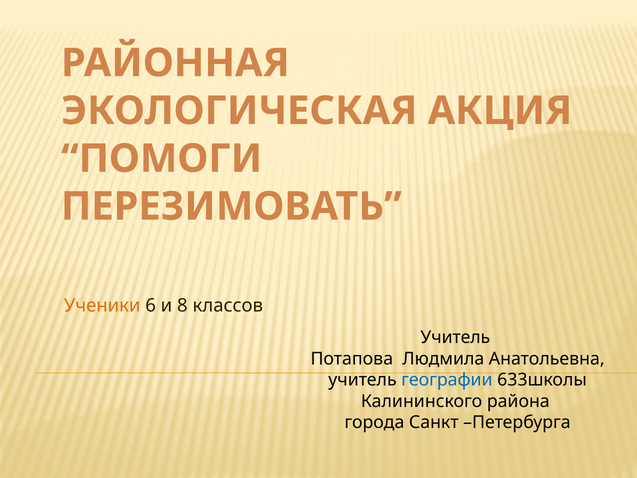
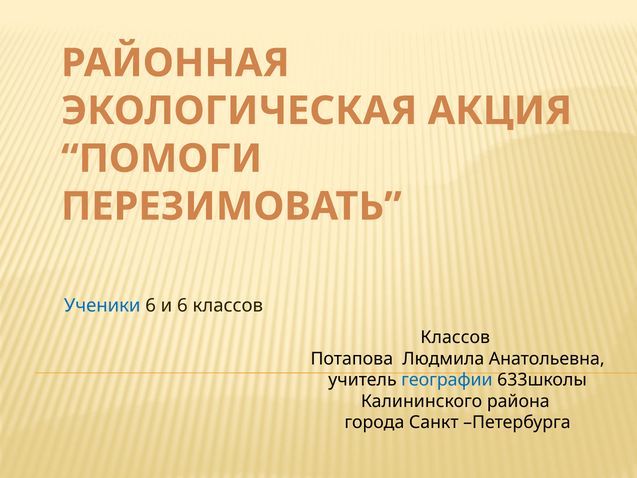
Ученики colour: orange -> blue (102, 306)
и 8: 8 -> 6 (182, 306)
Учитель: Учитель -> Классов (455, 337)
